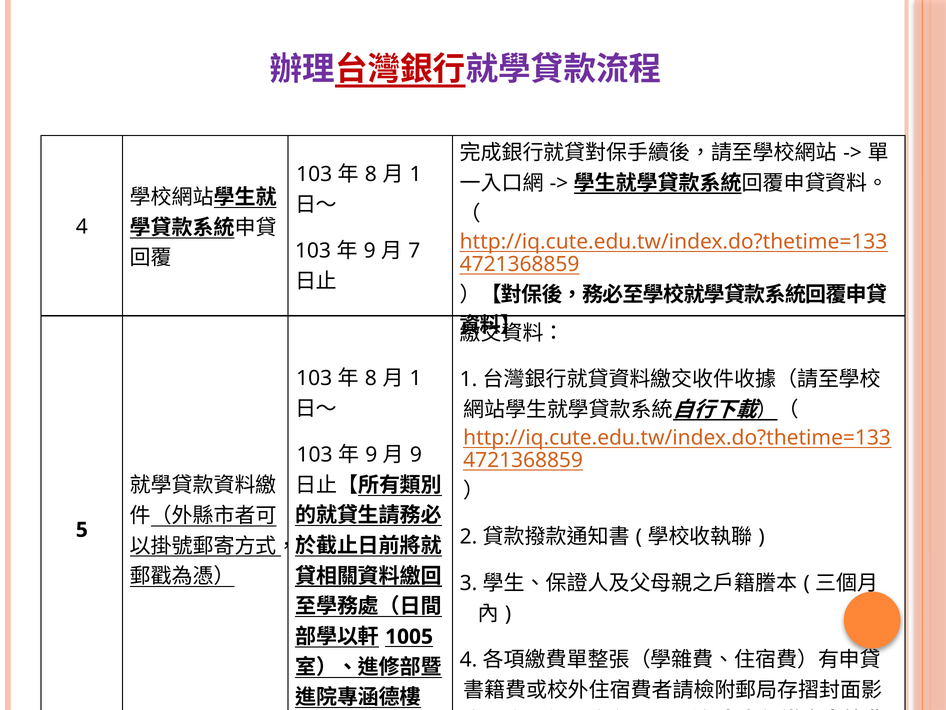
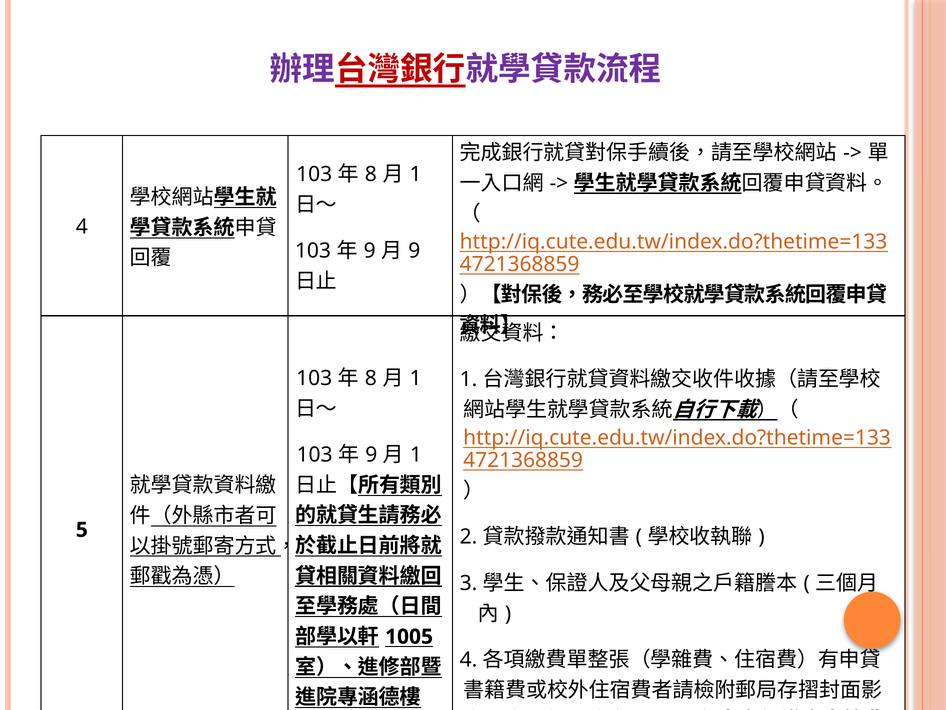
7: 7 -> 9 (414, 251)
9: 9 -> 1 (416, 454)
